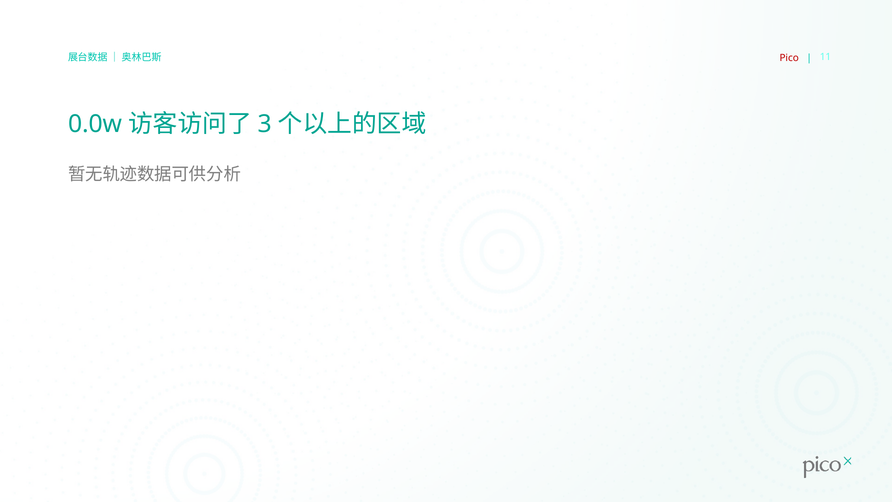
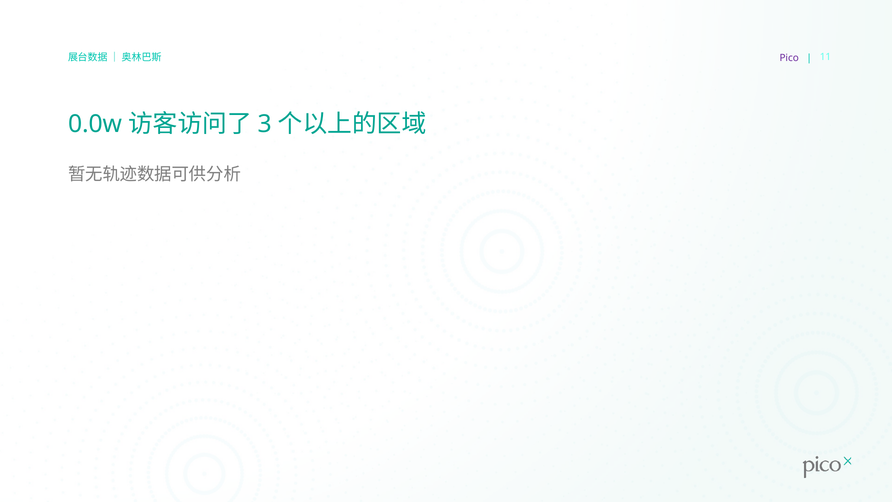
Pico colour: red -> purple (789, 58)
